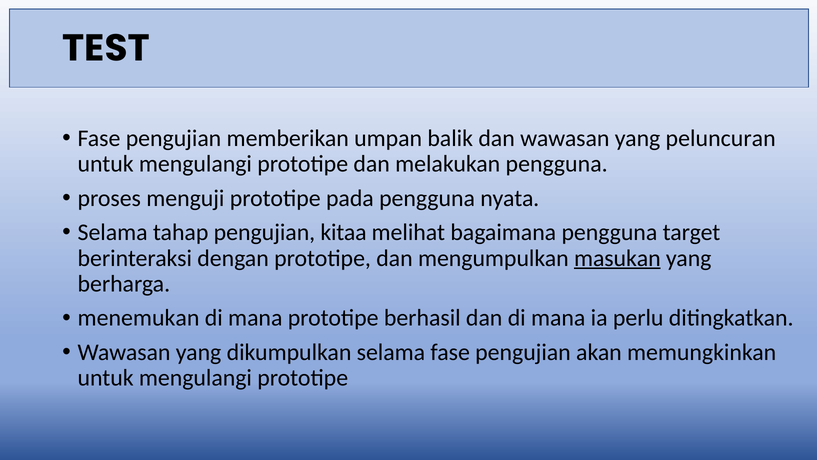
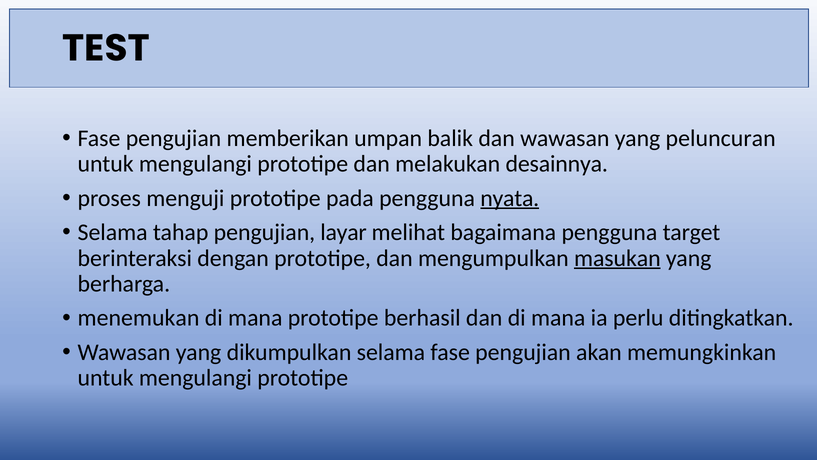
melakukan pengguna: pengguna -> desainnya (557, 164)
nyata underline: none -> present (510, 198)
kitaa: kitaa -> layar (344, 232)
